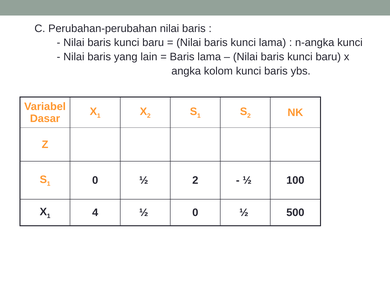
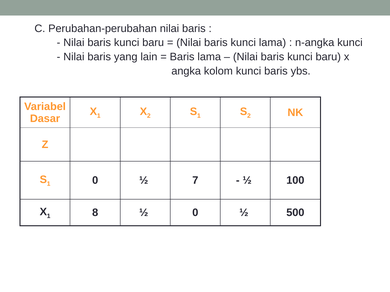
½ 2: 2 -> 7 (195, 181)
4: 4 -> 8 (95, 213)
